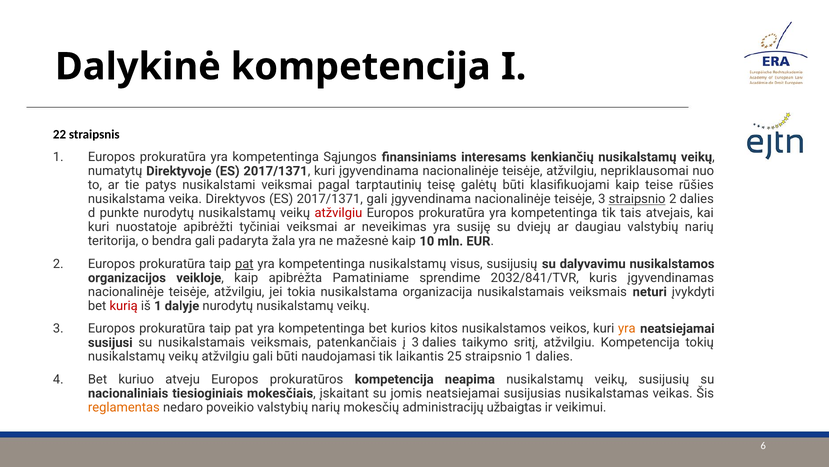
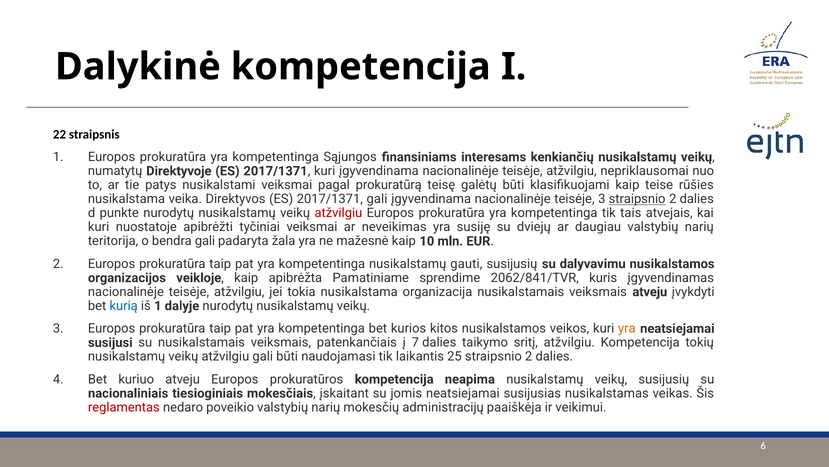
tarptautinių: tarptautinių -> prokuratūrą (389, 185)
pat underline: present -> none (244, 263)
visus: visus -> gauti (466, 263)
2032/841/TVR: 2032/841/TVR -> 2062/841/TVR (535, 277)
veiksmais neturi: neturi -> atveju (650, 291)
kurią colour: red -> blue (124, 305)
į 3: 3 -> 7 (415, 342)
25 straipsnio 1: 1 -> 2 (529, 356)
reglamentas colour: orange -> red (124, 407)
užbaigtas: užbaigtas -> paaiškėja (514, 407)
